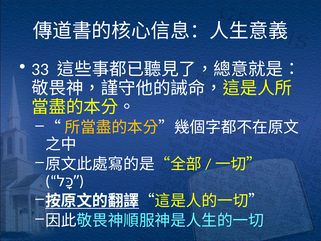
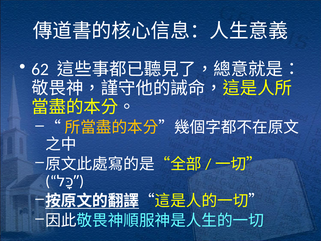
33: 33 -> 62 (40, 69)
